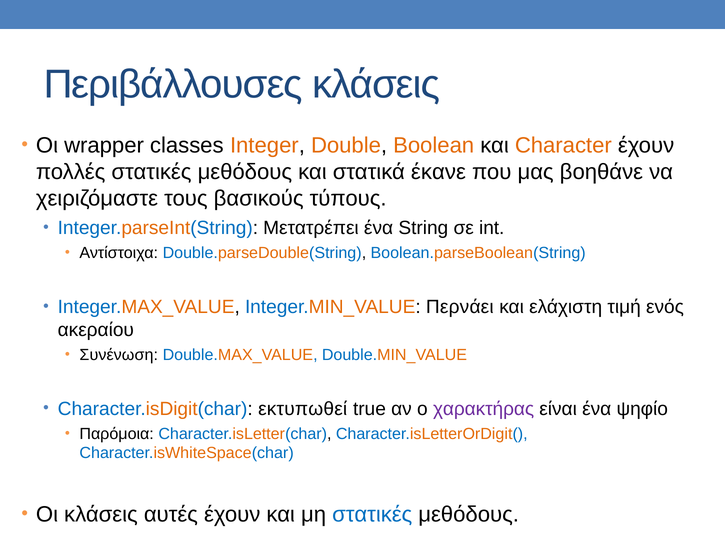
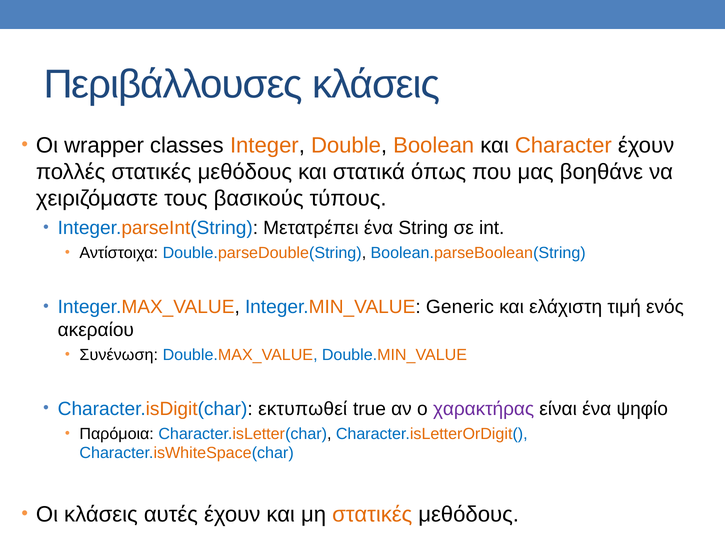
έκανε: έκανε -> όπως (439, 172)
Περνάει: Περνάει -> Generic (460, 307)
στατικές colour: blue -> orange (372, 514)
